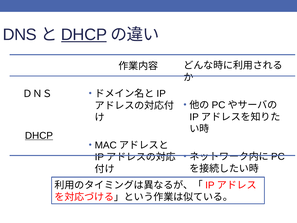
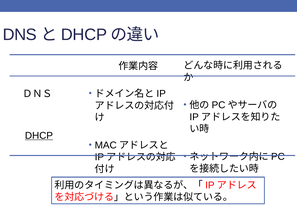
DHCP underline: present -> none (84, 35)
